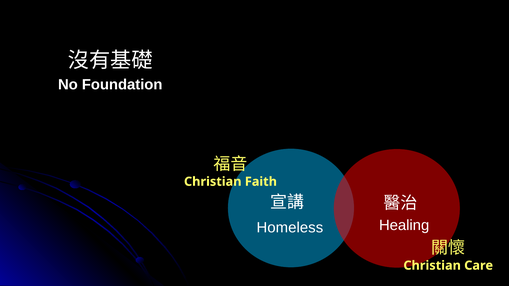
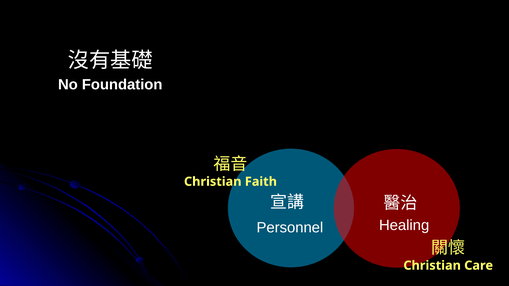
Homeless: Homeless -> Personnel (290, 228)
